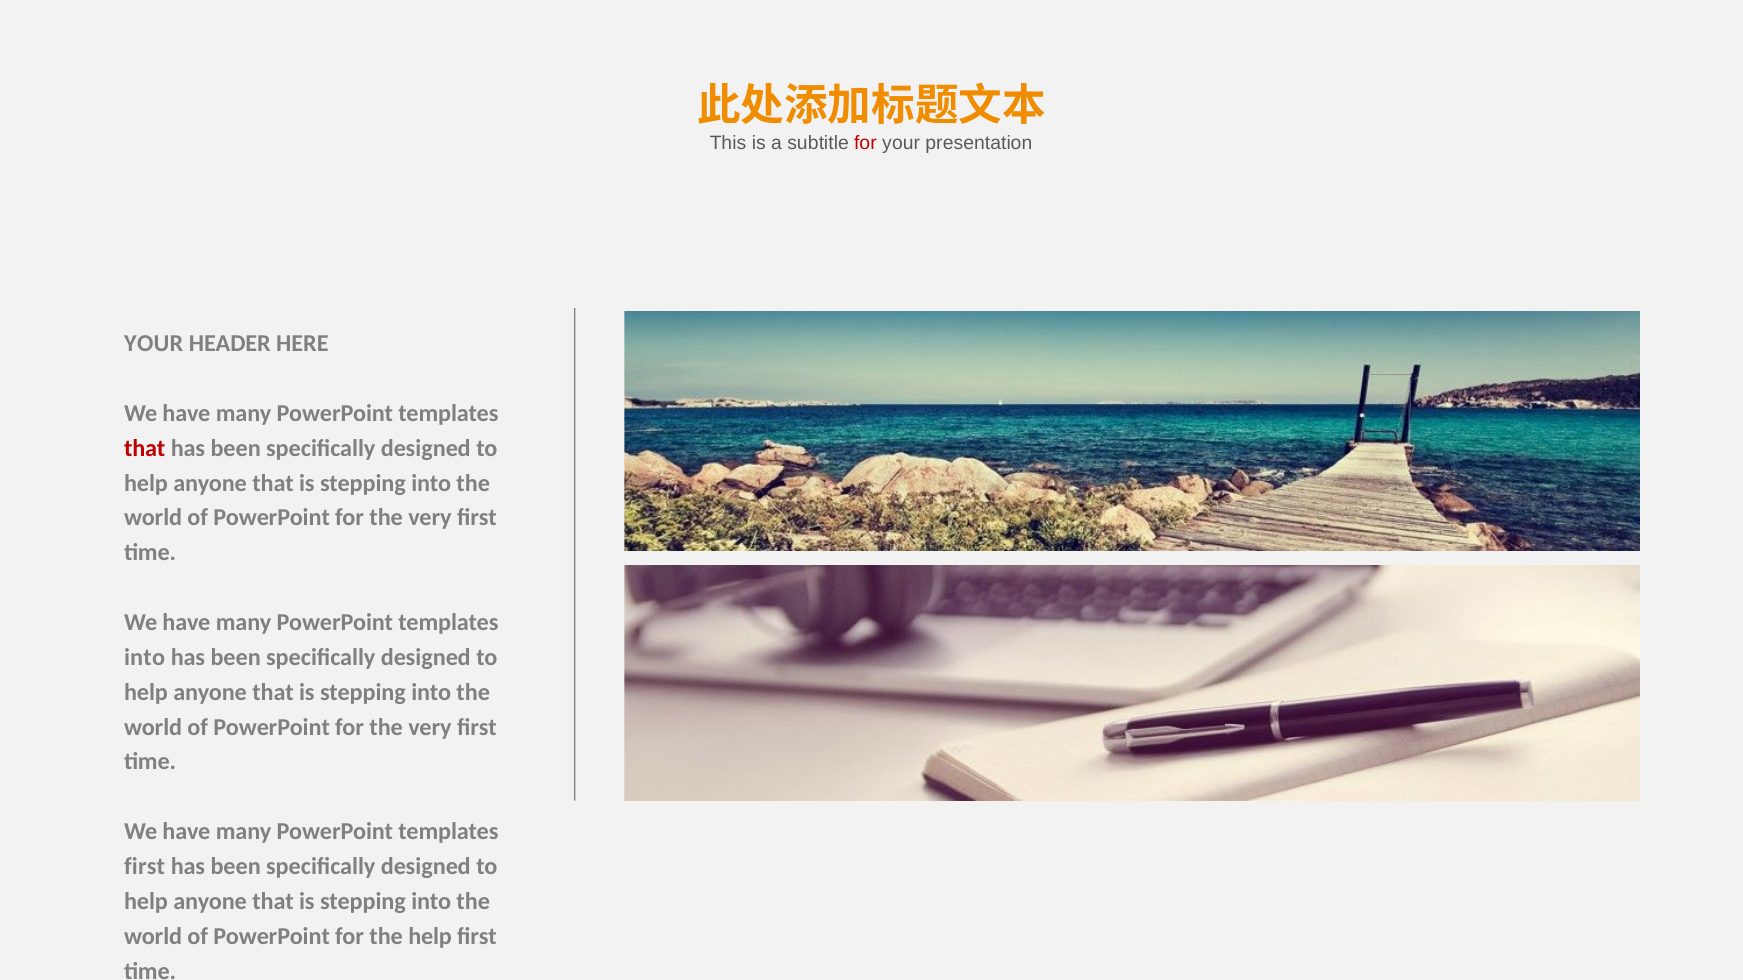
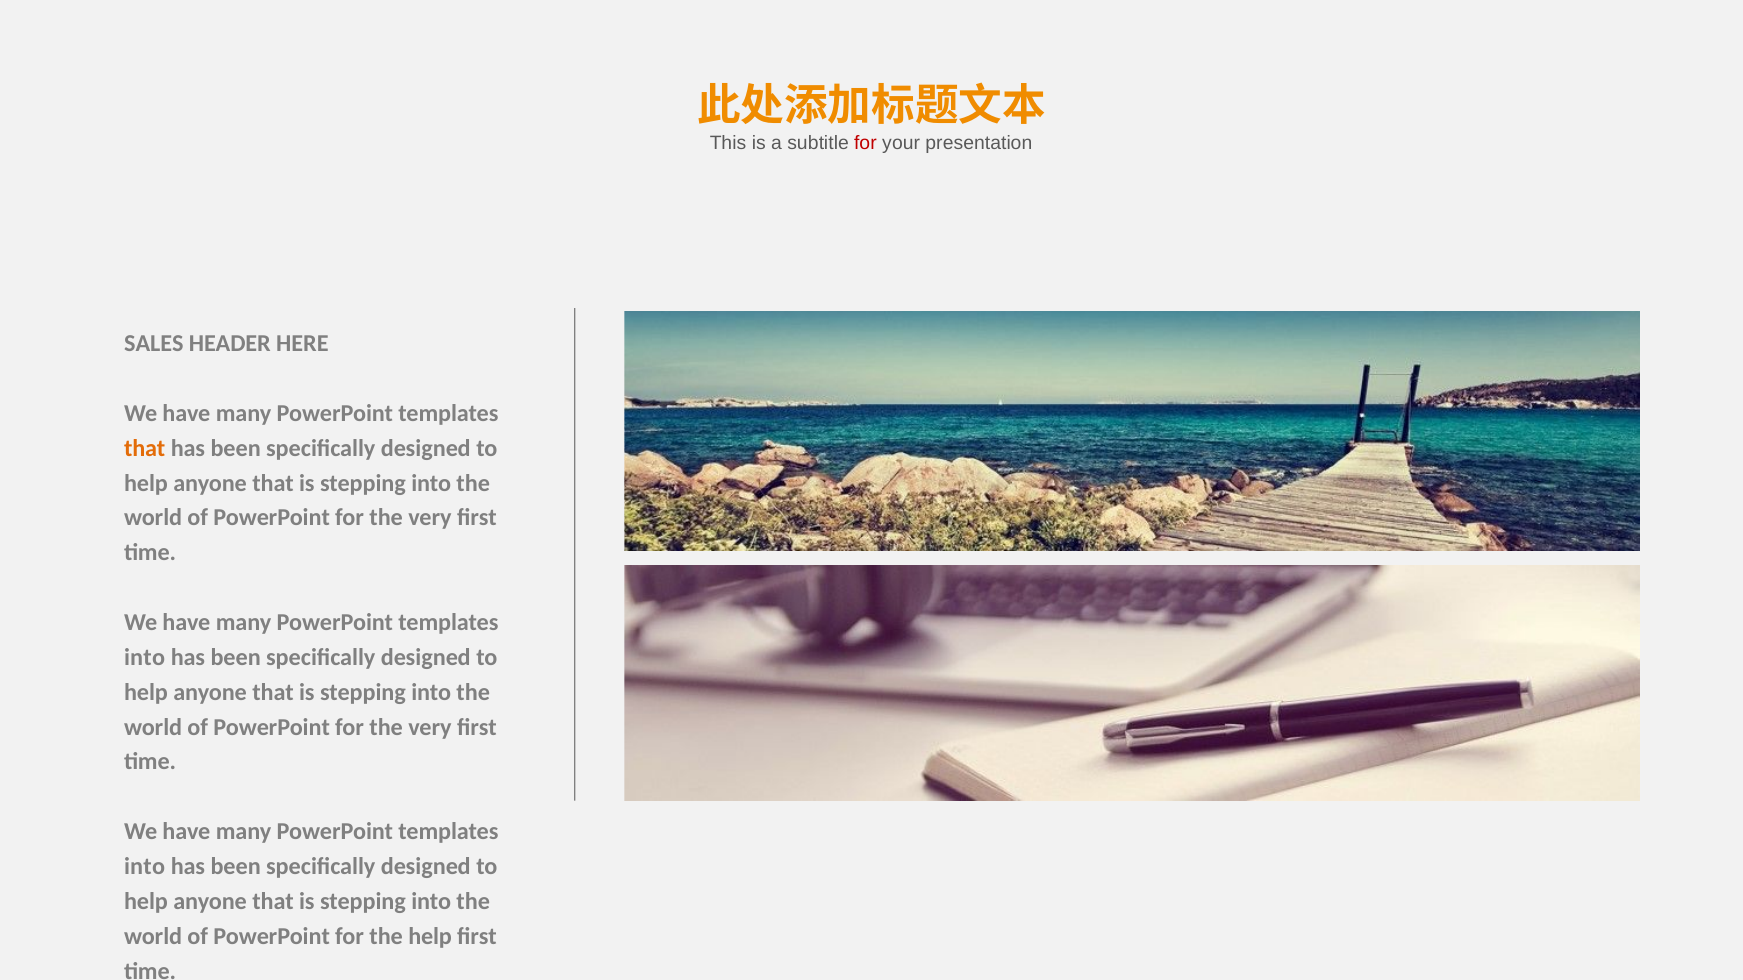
YOUR: YOUR -> SALES (154, 344)
that colour: red -> orange (145, 448)
first: first -> into (145, 867)
